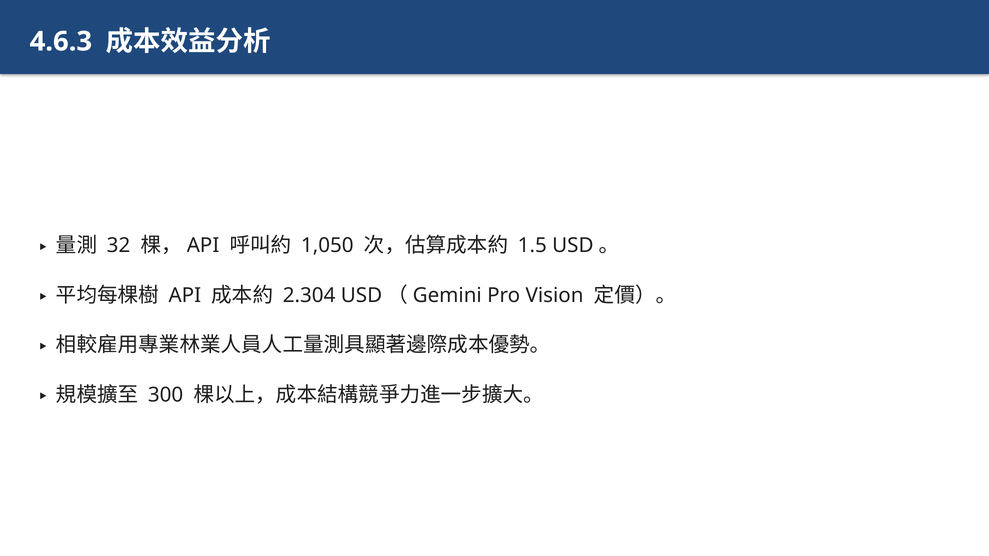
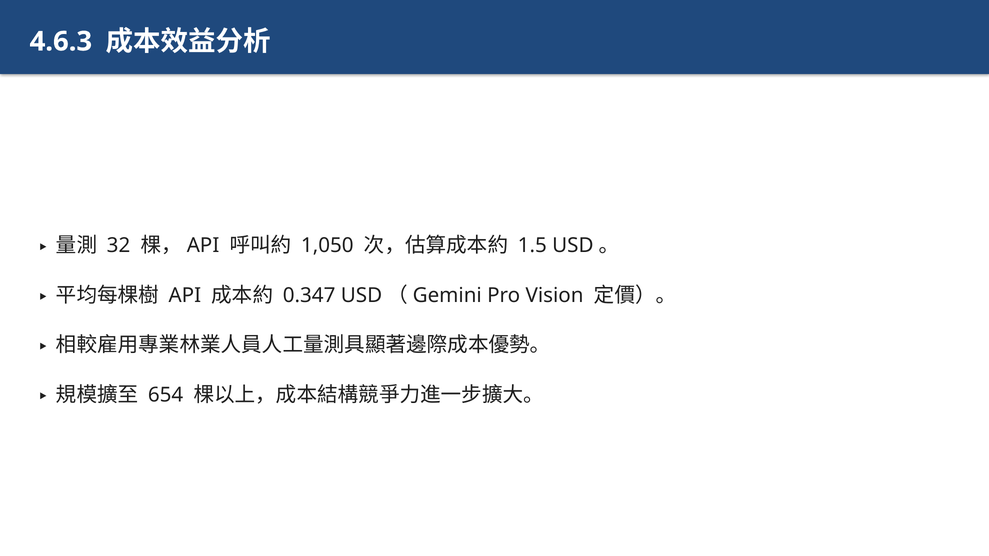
2.304: 2.304 -> 0.347 (309, 296)
300: 300 -> 654 (166, 395)
